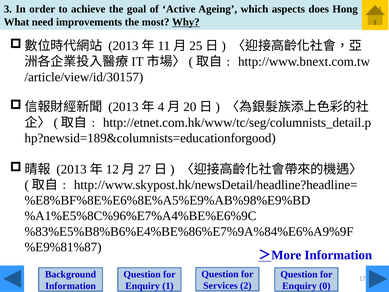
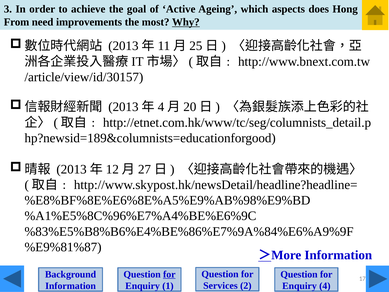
What: What -> From (17, 22)
for underline: none -> present (169, 274)
0: 0 -> 4 (325, 286)
